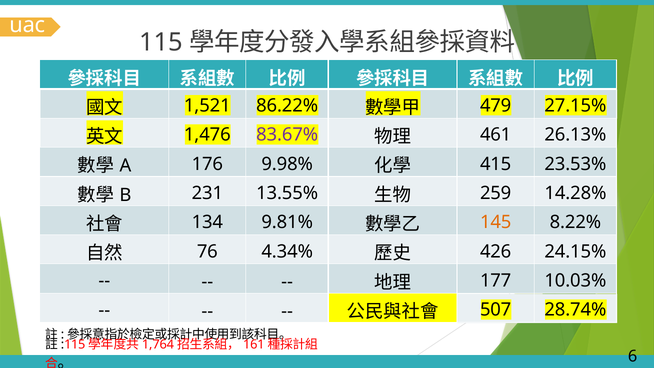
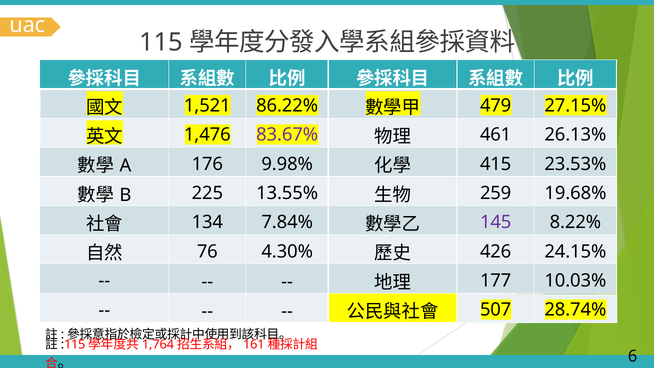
231: 231 -> 225 (207, 193)
14.28%: 14.28% -> 19.68% (575, 193)
9.81%: 9.81% -> 7.84% (287, 222)
145 colour: orange -> purple (496, 222)
4.34%: 4.34% -> 4.30% (287, 251)
